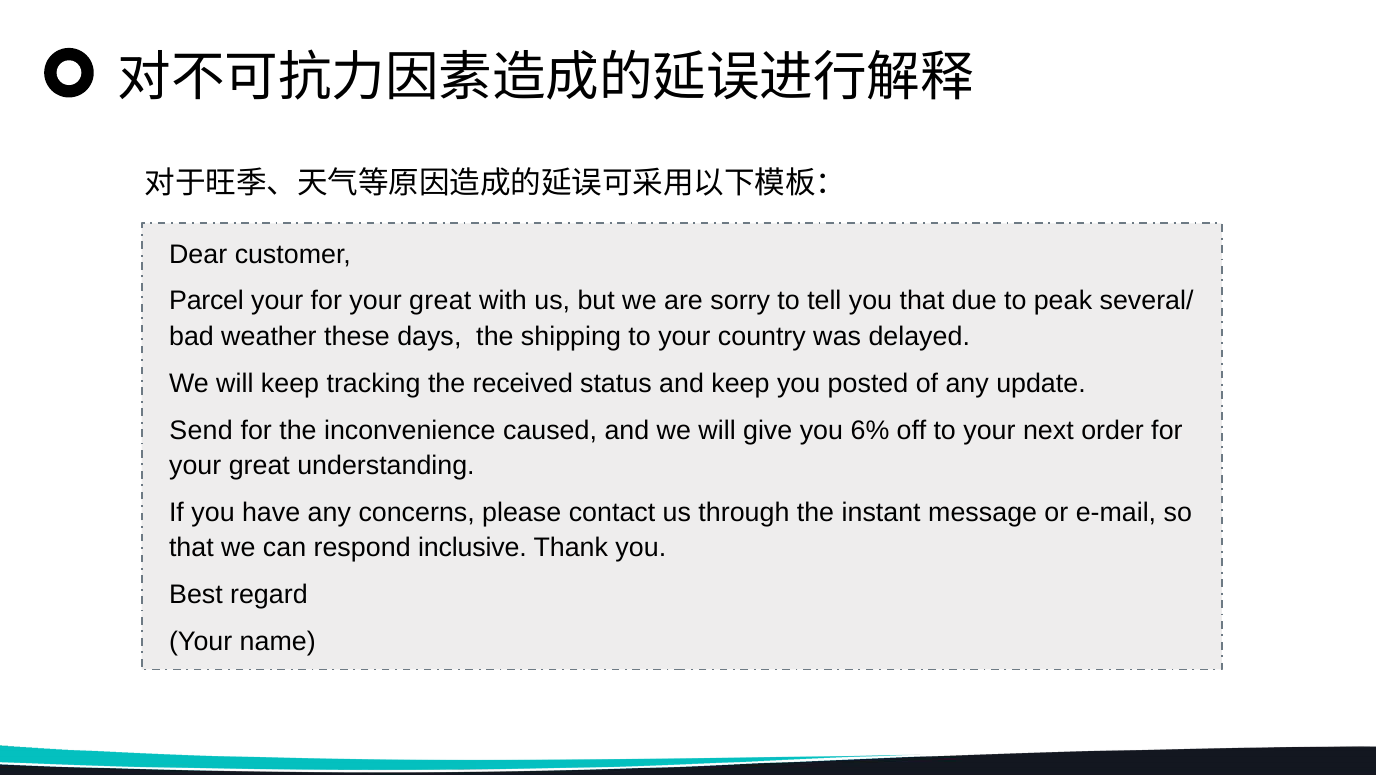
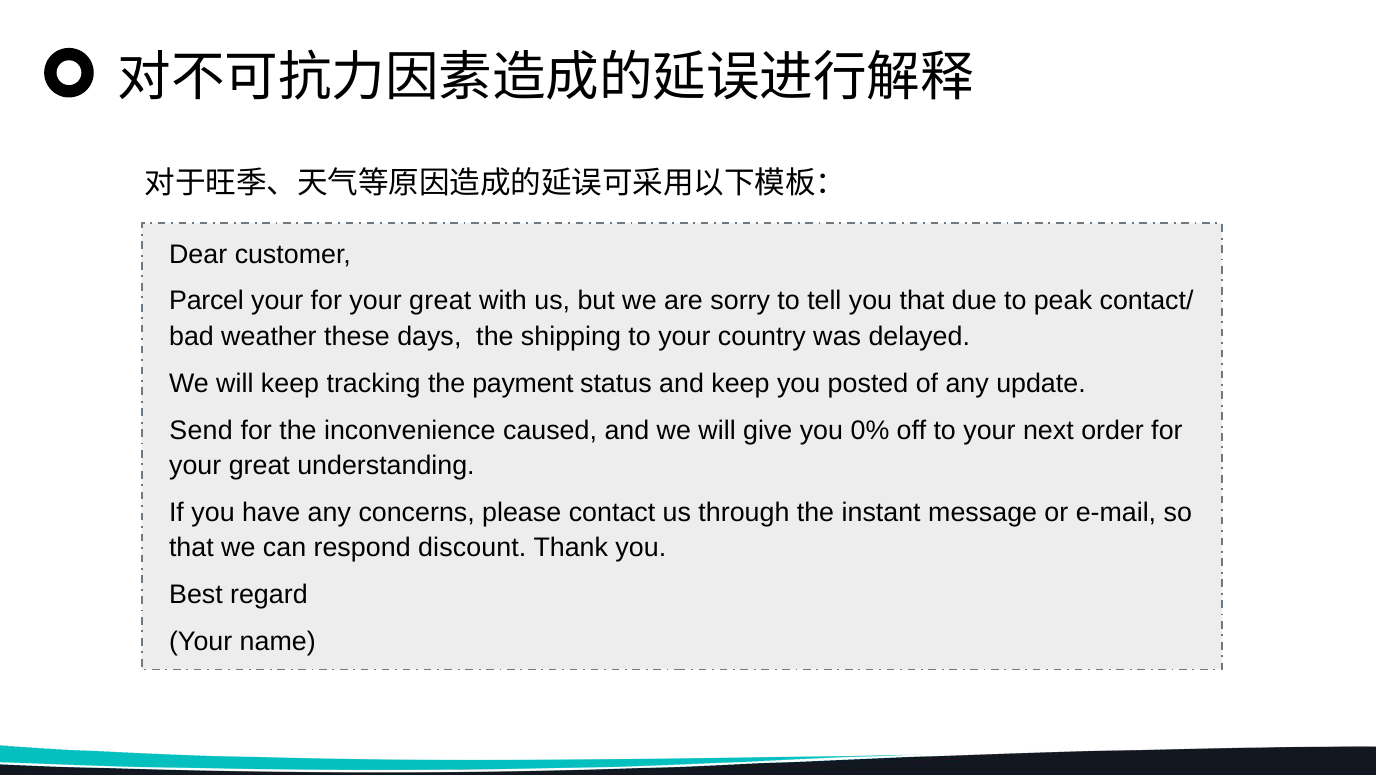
several/: several/ -> contact/ (1147, 301)
received: received -> payment (523, 383)
6%: 6% -> 0% (870, 430)
inclusive: inclusive -> discount (472, 548)
